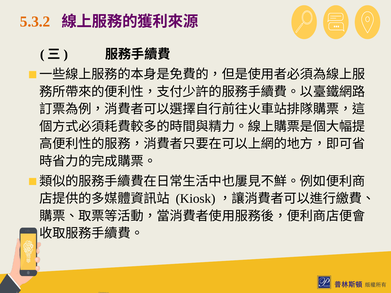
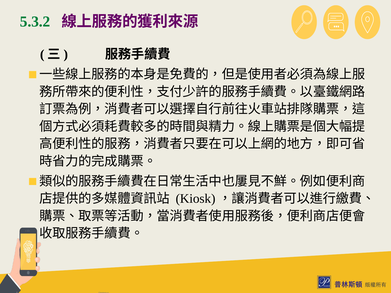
5.3.2 colour: orange -> green (35, 22)
